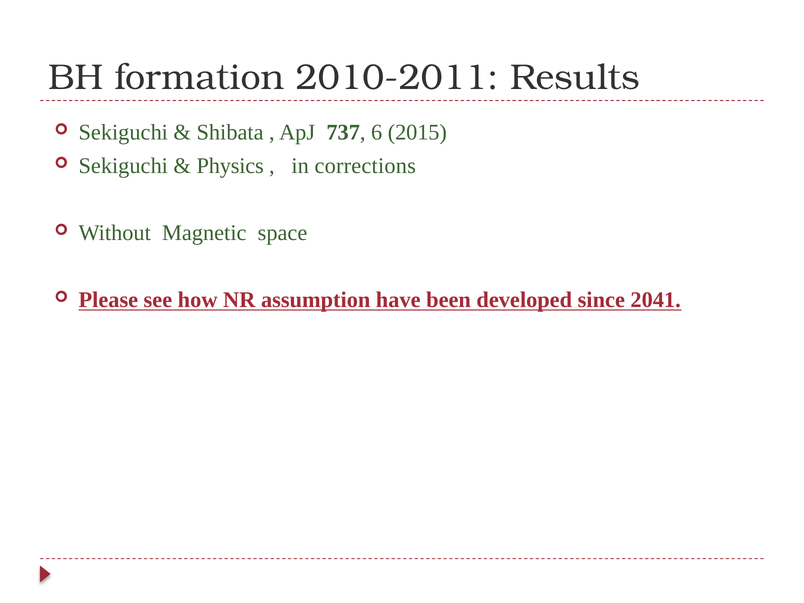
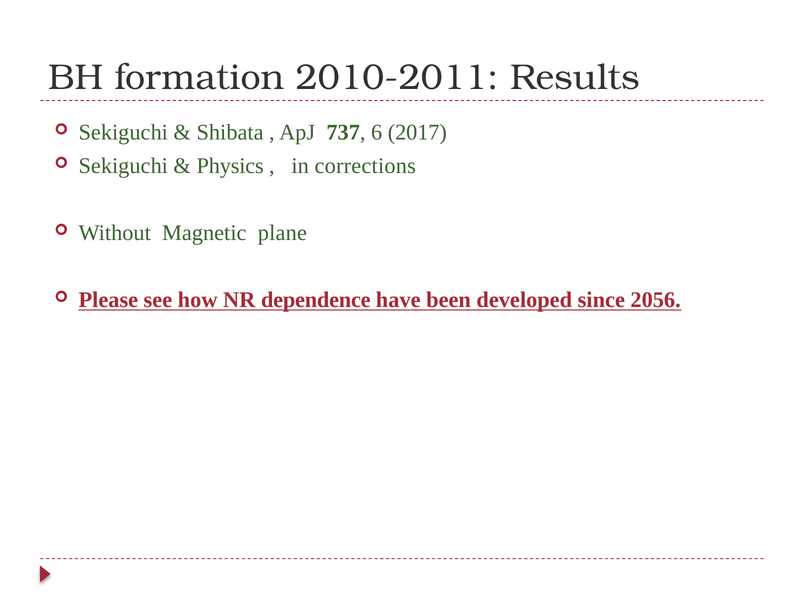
2015: 2015 -> 2017 (417, 133)
space: space -> plane (282, 233)
assumption: assumption -> dependence (316, 300)
2041: 2041 -> 2056 (656, 300)
